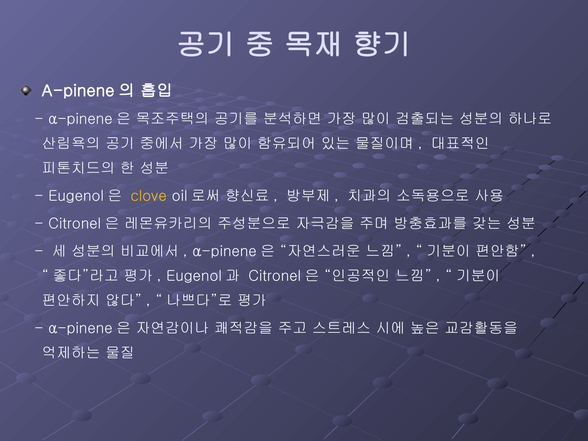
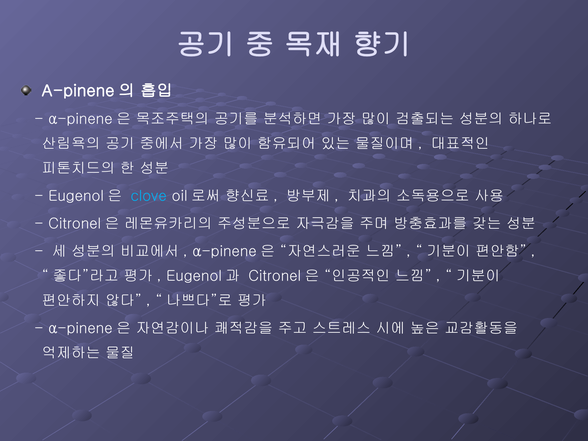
clove colour: yellow -> light blue (149, 196)
